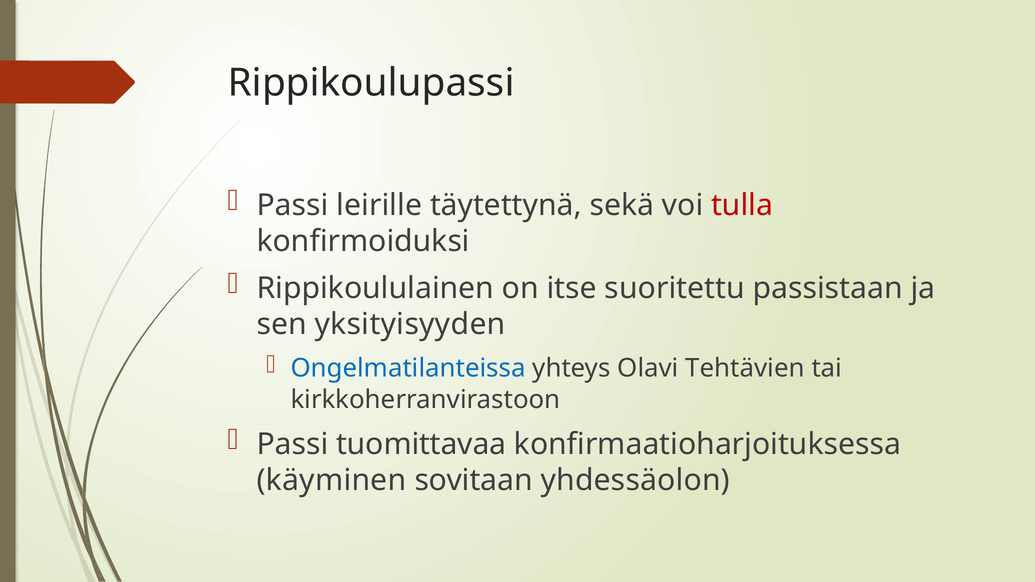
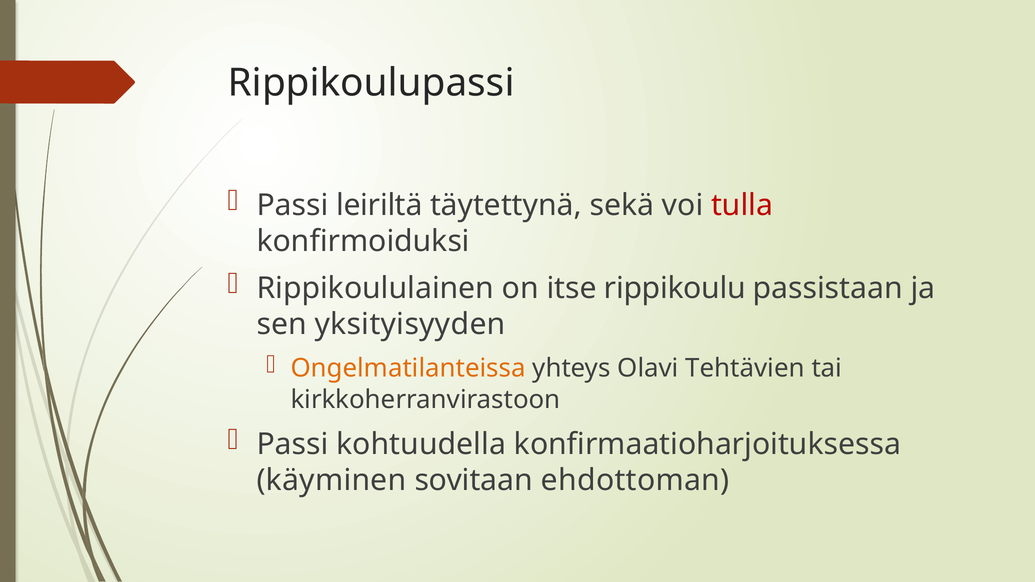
leirille: leirille -> leiriltä (379, 205)
suoritettu: suoritettu -> rippikoulu (675, 288)
Ongelmatilanteissa colour: blue -> orange (408, 369)
tuomittavaa: tuomittavaa -> kohtuudella (421, 444)
yhdessäolon: yhdessäolon -> ehdottoman (635, 480)
